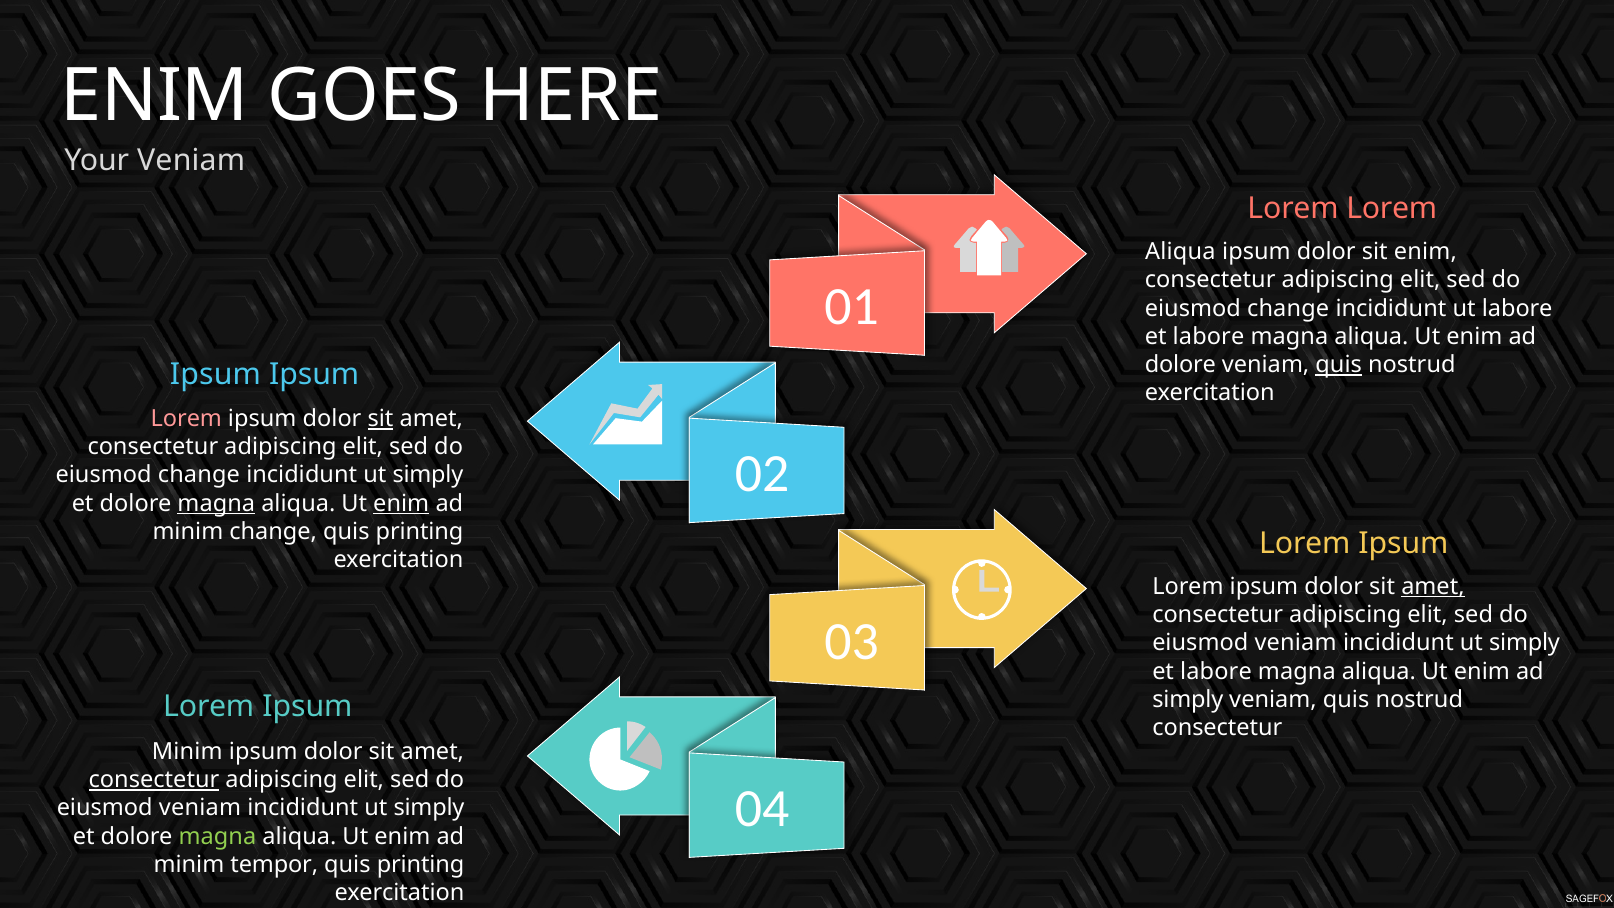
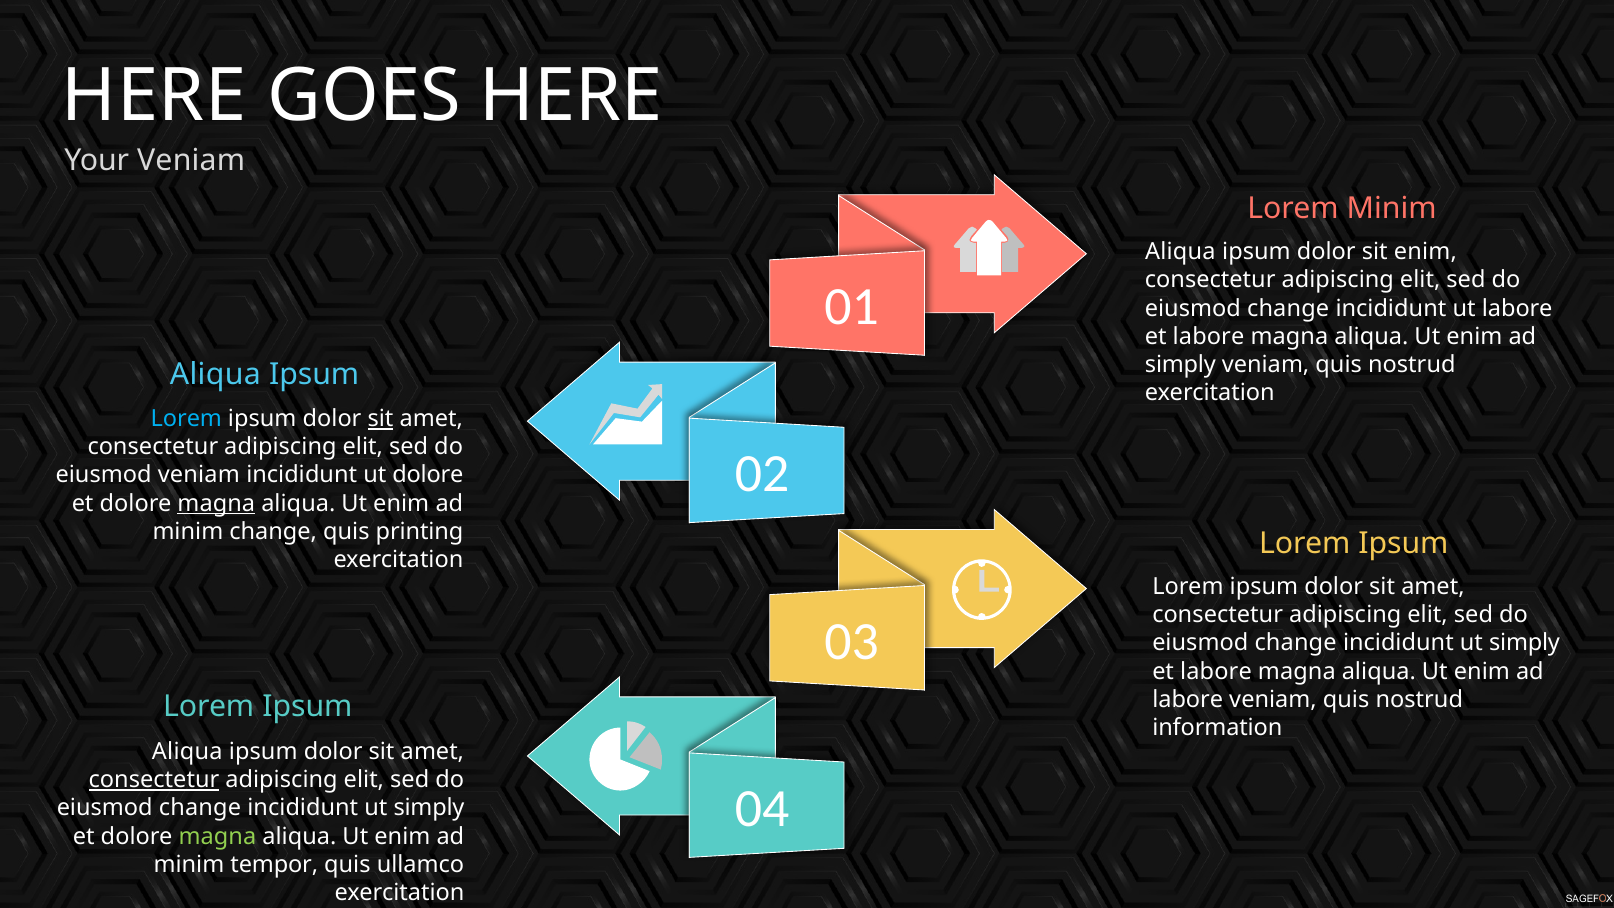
ENIM: ENIM -> HERE (154, 96)
Lorem: Lorem -> Minim (1392, 208)
dolore: dolore -> simply (1180, 365)
quis underline: present -> none (1339, 365)
Ipsum: Ipsum -> Aliqua (215, 374)
Lorem colour: pink -> light blue (186, 419)
change: change -> veniam (199, 475)
simply: simply -> dolore (428, 475)
enim underline: present -> none (401, 503)
amet underline: present -> none (1433, 586)
veniam: veniam -> change (1296, 643)
simply: simply -> labore (1188, 699)
consectetur: consectetur -> information (1217, 728)
Minim: Minim -> Aliqua (187, 751)
veniam: veniam -> change (200, 808)
printing: printing -> ullamco (420, 864)
